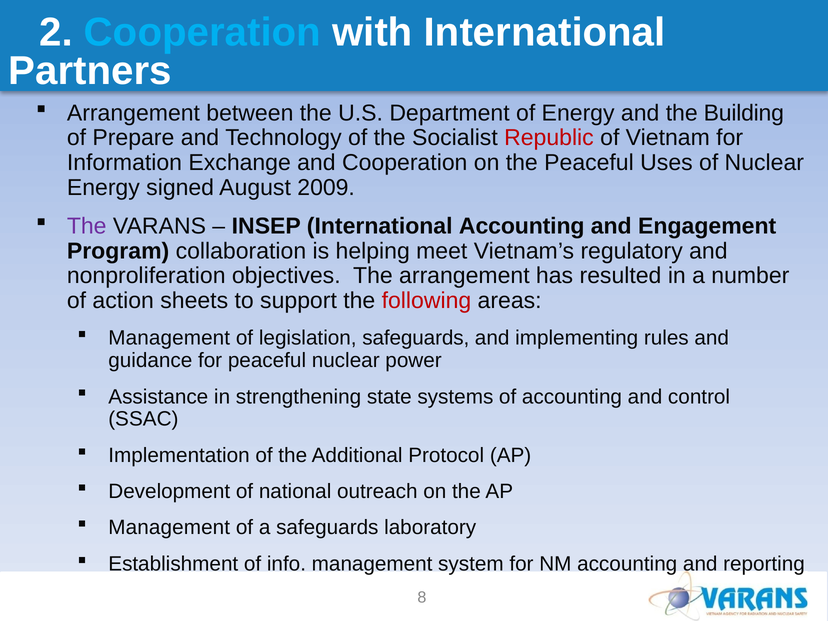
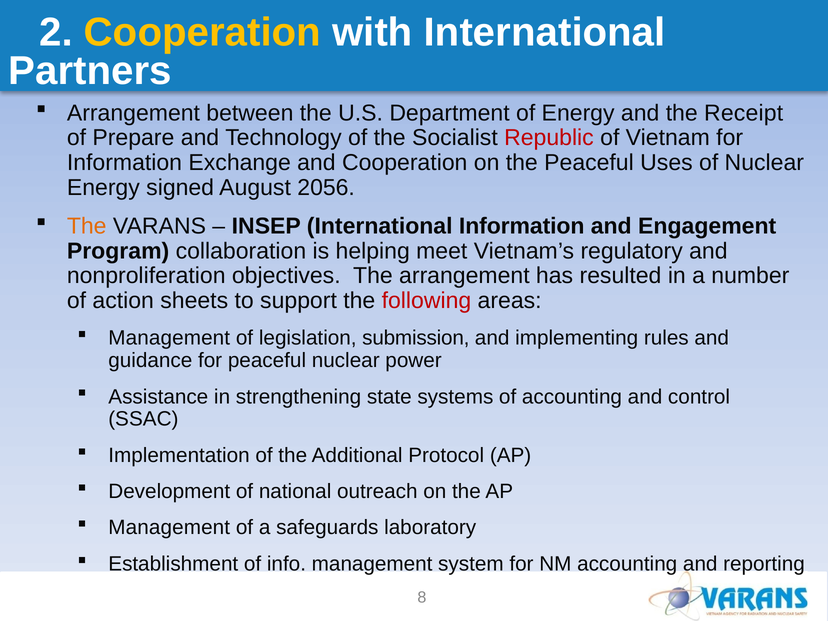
Cooperation colour: light blue -> yellow (202, 32)
Building: Building -> Receipt (744, 113)
2009: 2009 -> 2056 (326, 188)
The colour: purple -> orange (87, 226)
International Accounting: Accounting -> Information (522, 226)
legislation safeguards: safeguards -> submission (416, 338)
